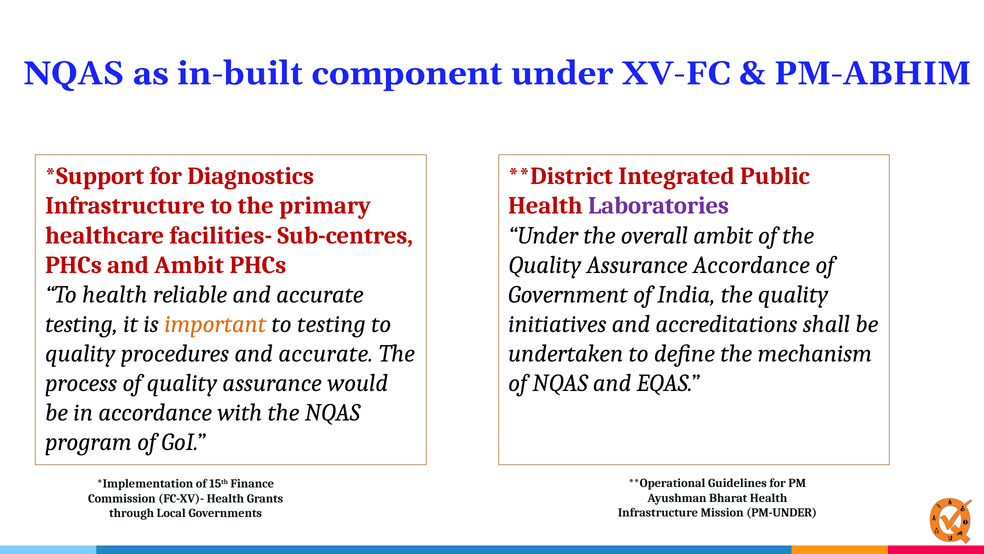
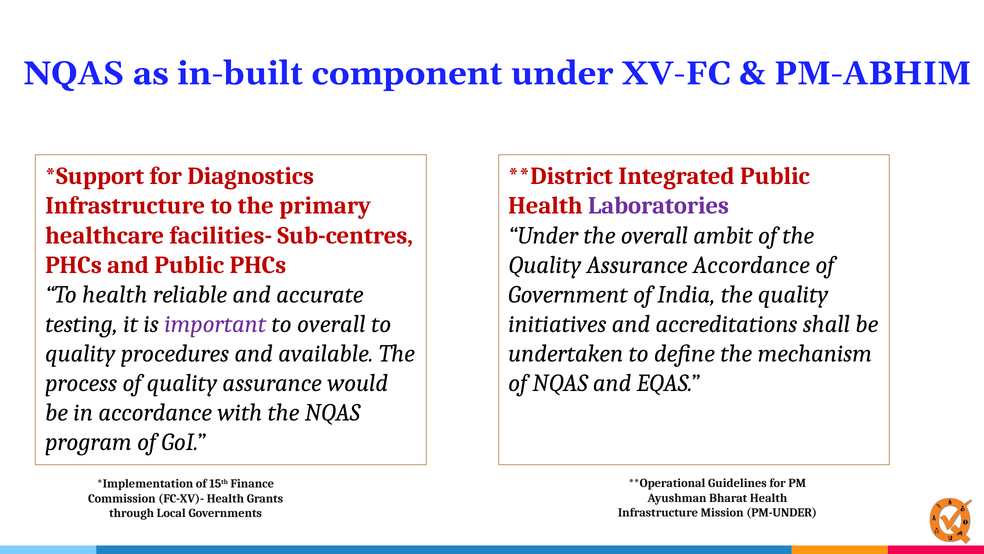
and Ambit: Ambit -> Public (189, 265)
important colour: orange -> purple (215, 324)
to testing: testing -> overall (331, 324)
procedures and accurate: accurate -> available (326, 353)
